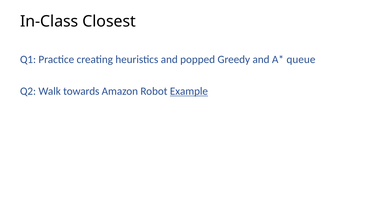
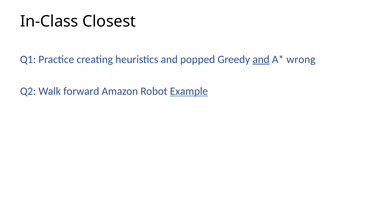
and underline: none -> present (261, 59)
queue: queue -> wrong (301, 59)
towards: towards -> forward (81, 91)
